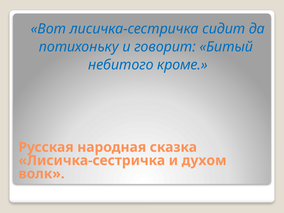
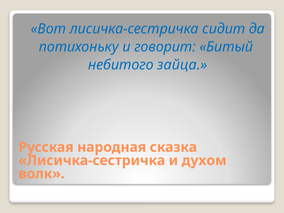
кроме: кроме -> зайца (182, 65)
